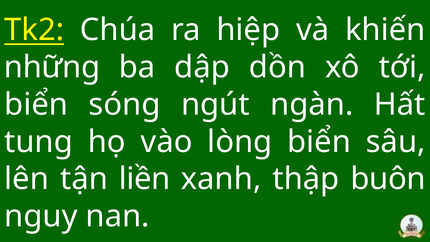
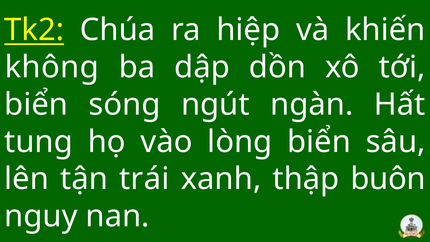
những: những -> không (52, 67)
liền: liền -> trái (144, 179)
